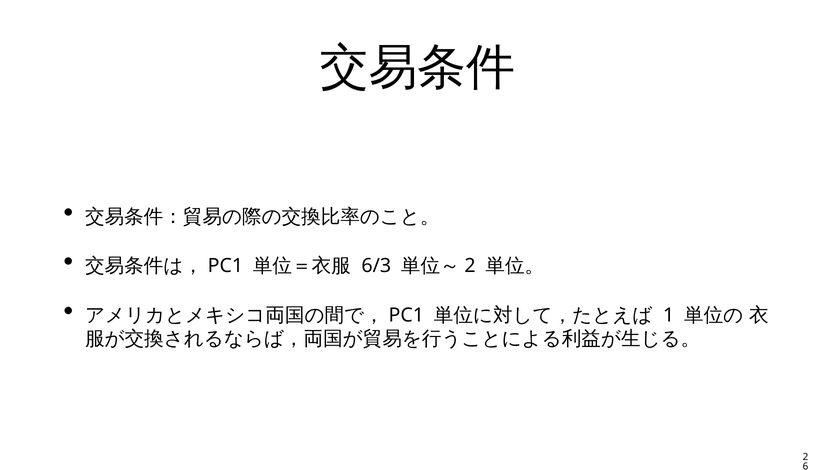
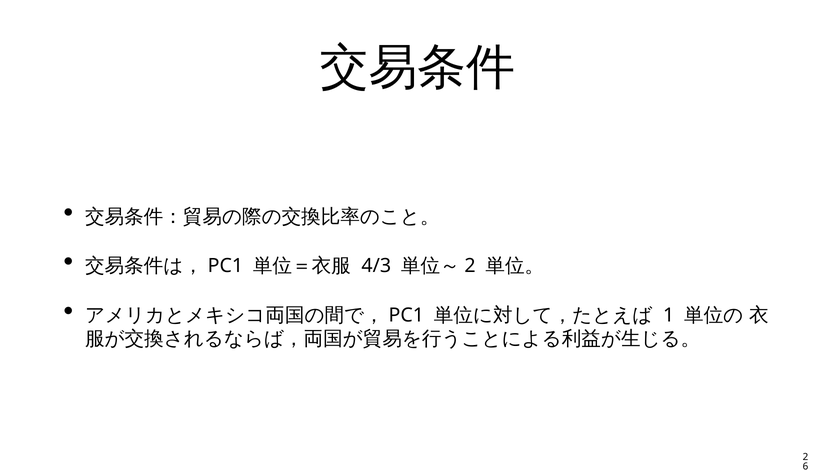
6/3: 6/3 -> 4/3 (376, 266)
